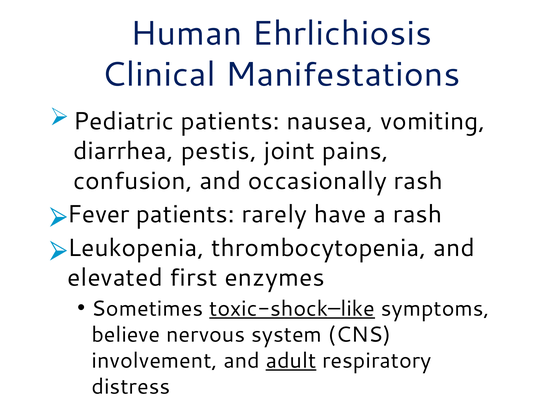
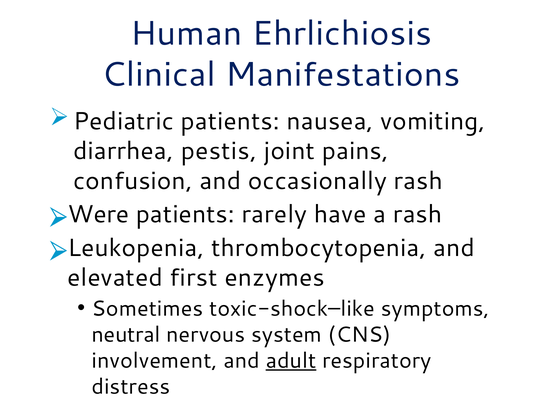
Fever: Fever -> Were (98, 214)
toxic-shock–like underline: present -> none (292, 308)
believe: believe -> neutral (126, 334)
